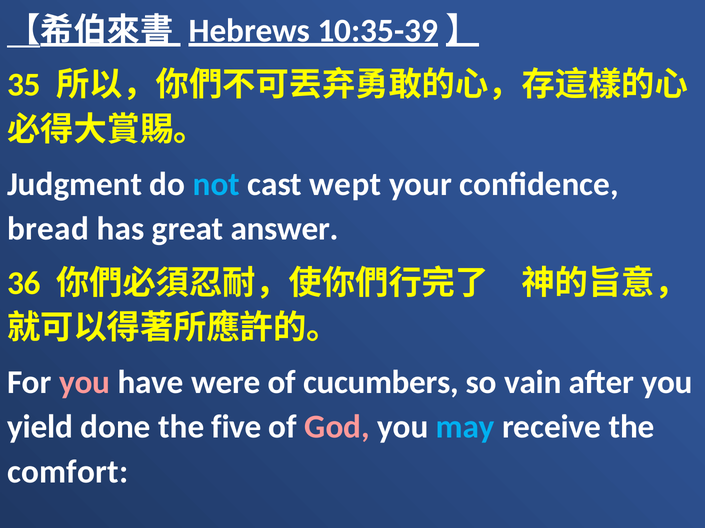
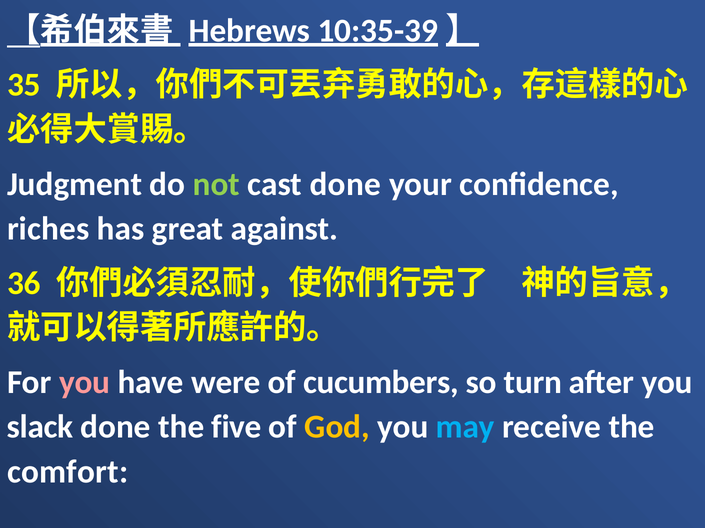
not colour: light blue -> light green (216, 184)
cast wept: wept -> done (345, 184)
bread: bread -> riches (48, 229)
answer: answer -> against (285, 229)
vain: vain -> turn (533, 383)
yield: yield -> slack (40, 428)
God colour: pink -> yellow (337, 428)
